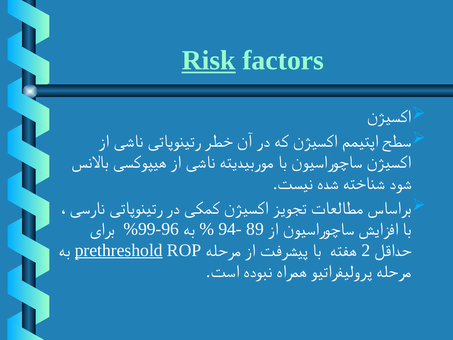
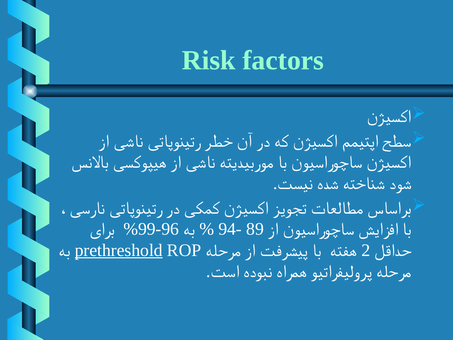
Risk underline: present -> none (209, 60)
